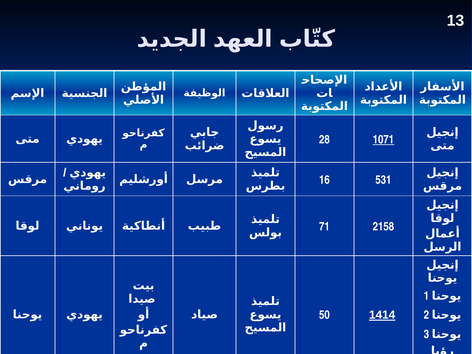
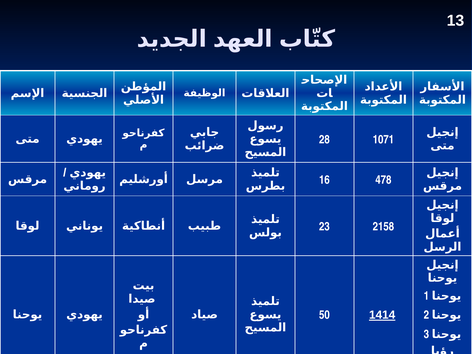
1071 underline: present -> none (384, 140)
531: 531 -> 478 (383, 180)
71: 71 -> 23 (325, 227)
